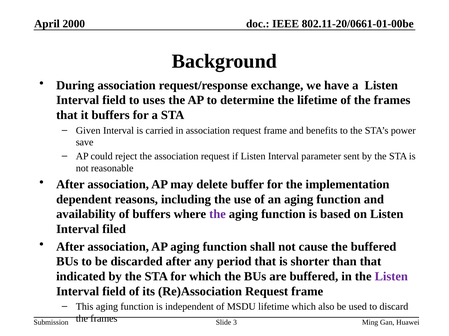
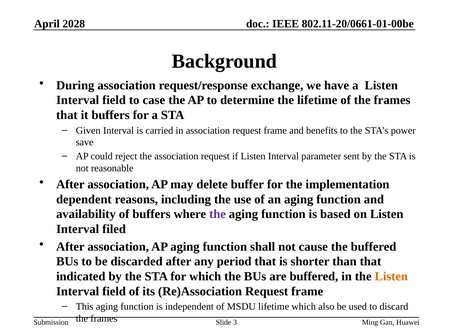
2000: 2000 -> 2028 (74, 24)
uses: uses -> case (154, 100)
Listen colour: purple -> orange (391, 277)
